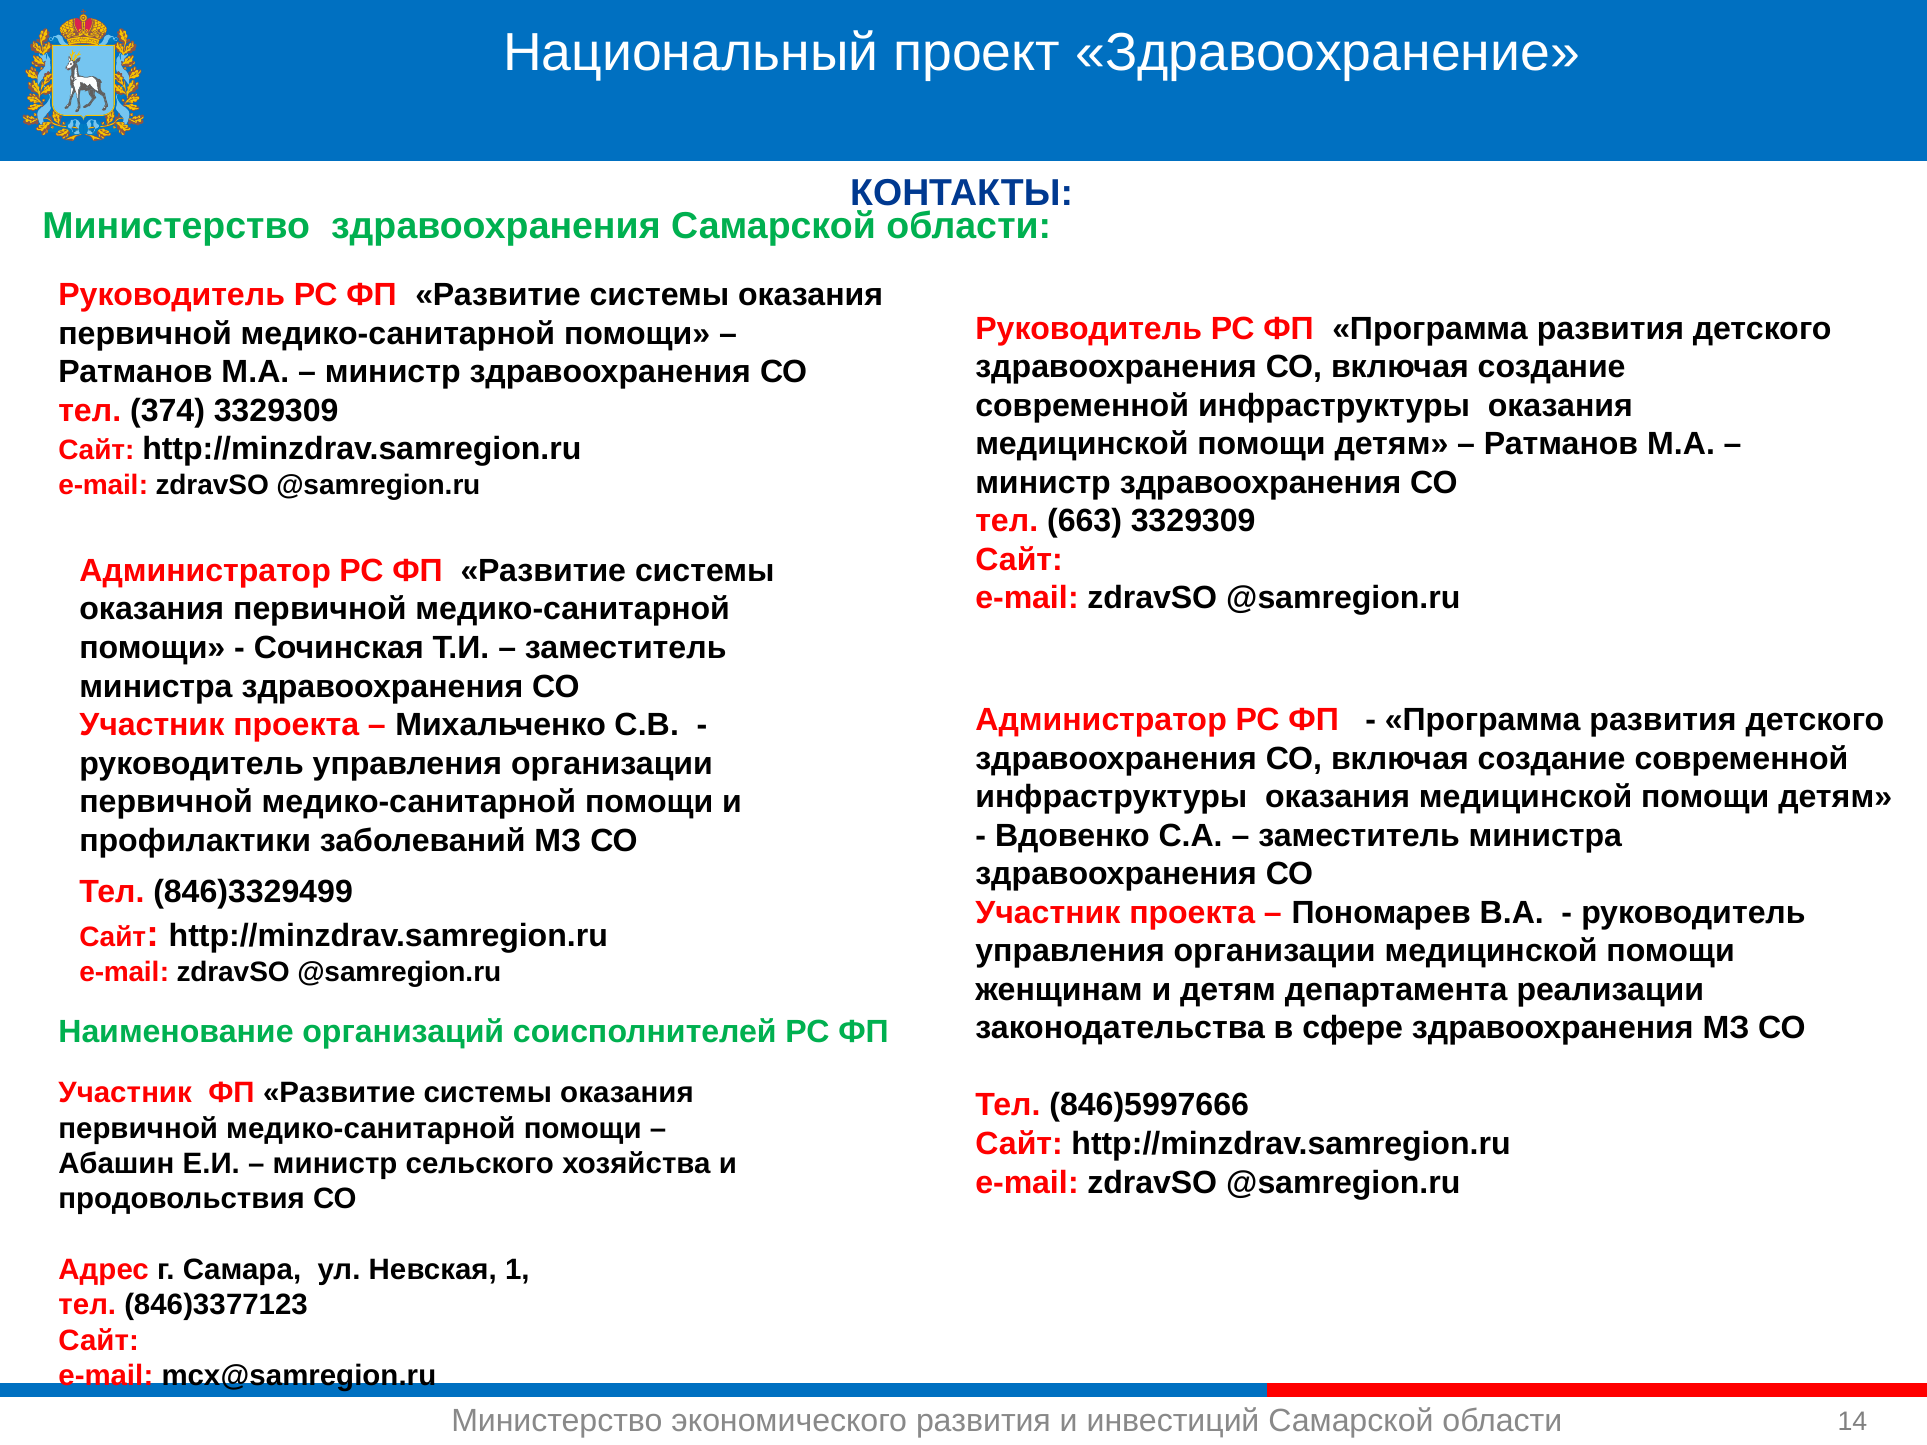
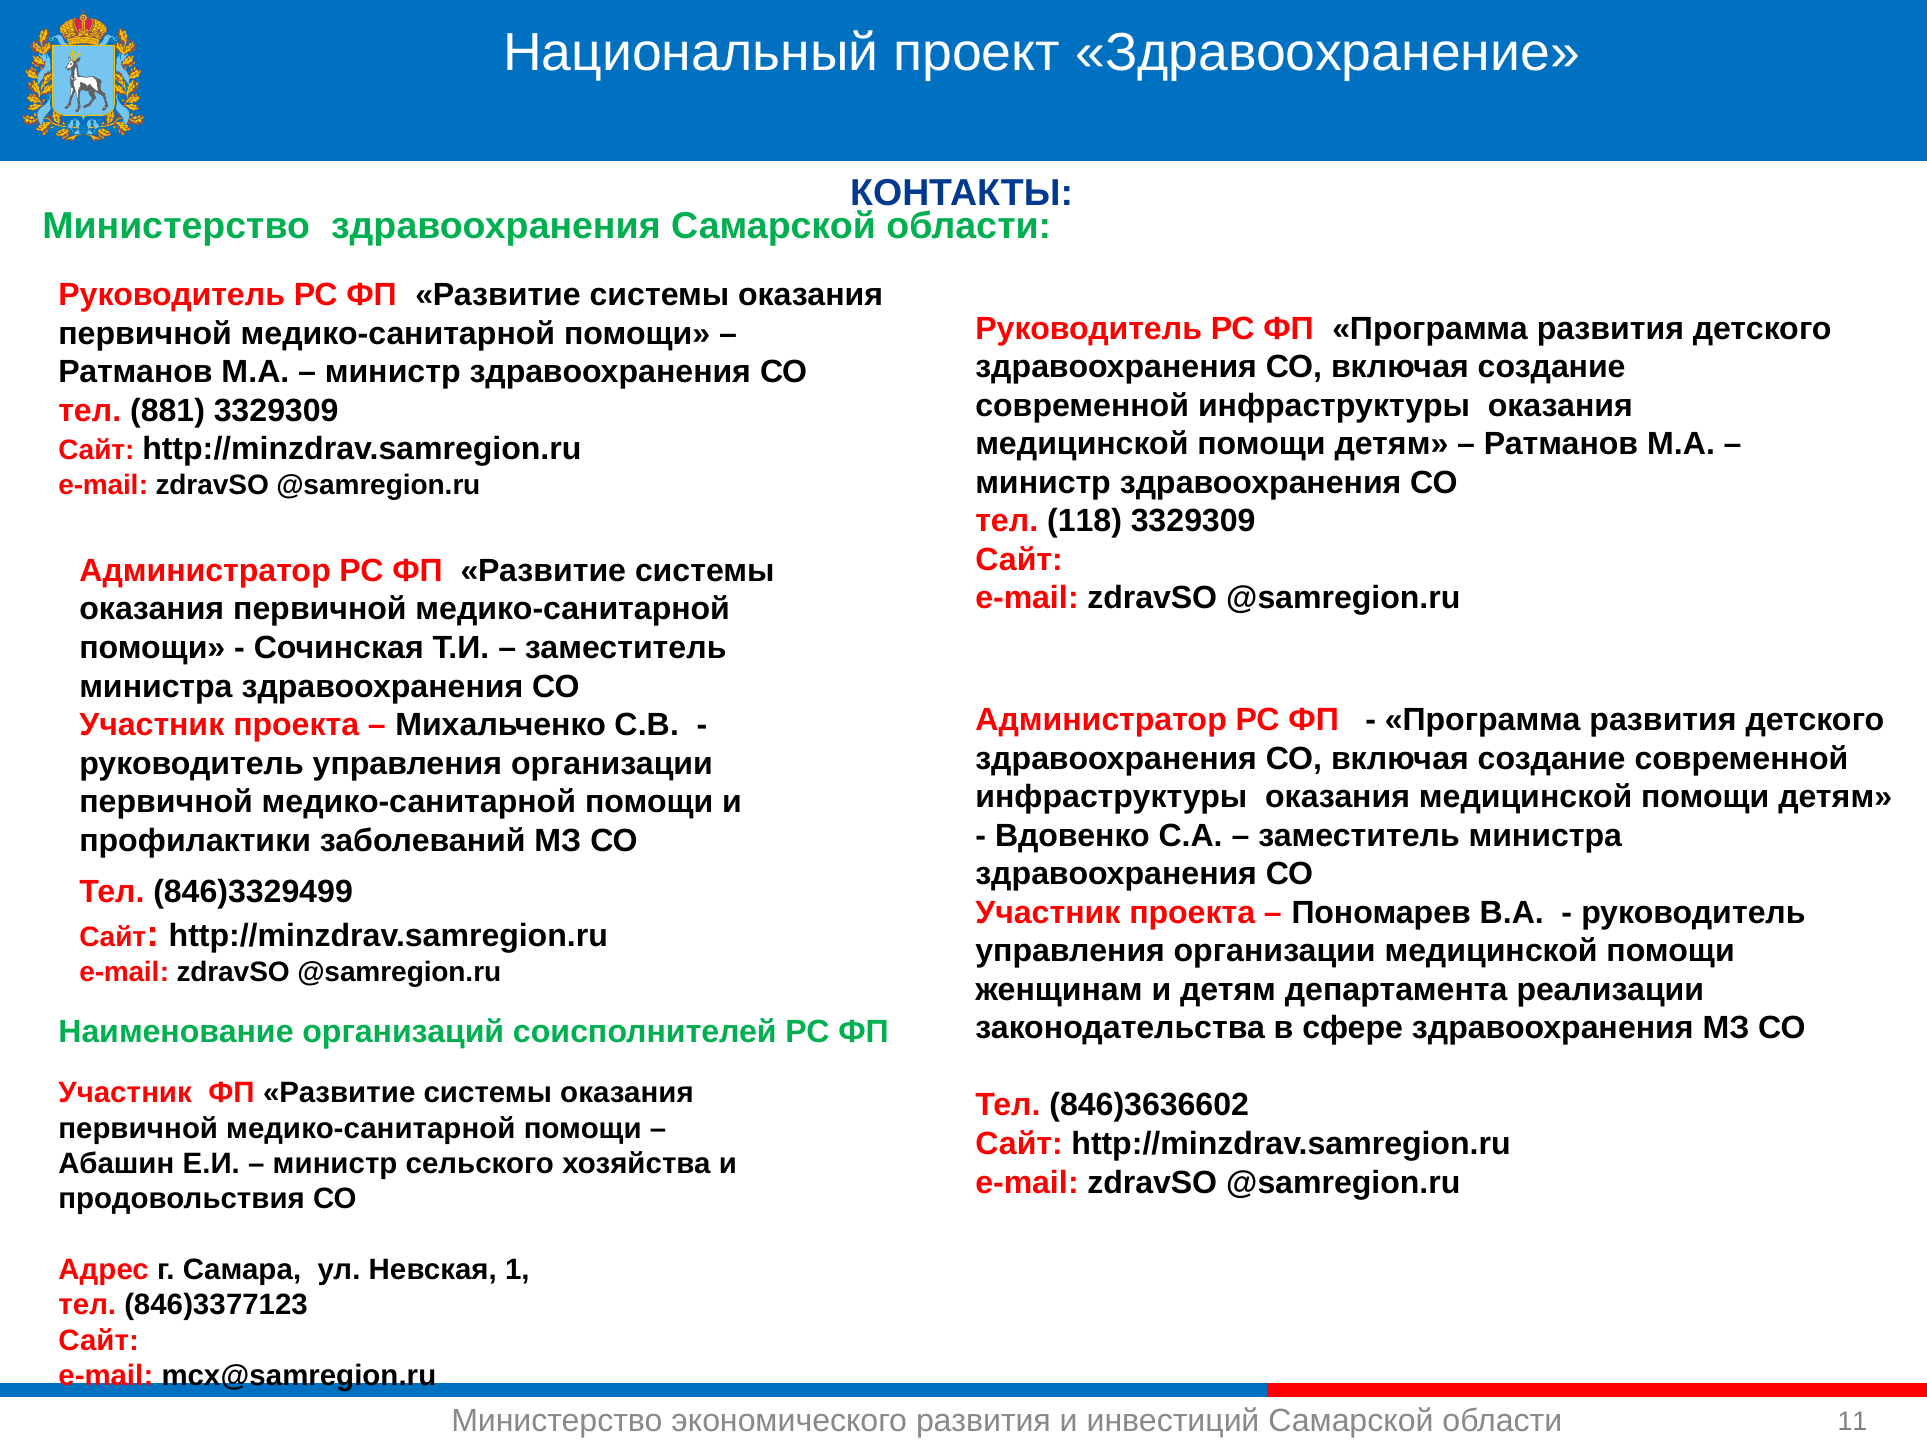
374: 374 -> 881 (168, 411)
663: 663 -> 118 (1085, 521)
846)5997666: 846)5997666 -> 846)3636602 (1149, 1106)
14: 14 -> 11 (1852, 1421)
